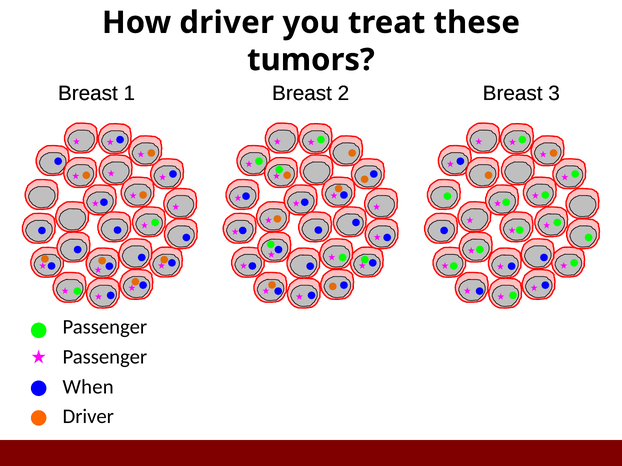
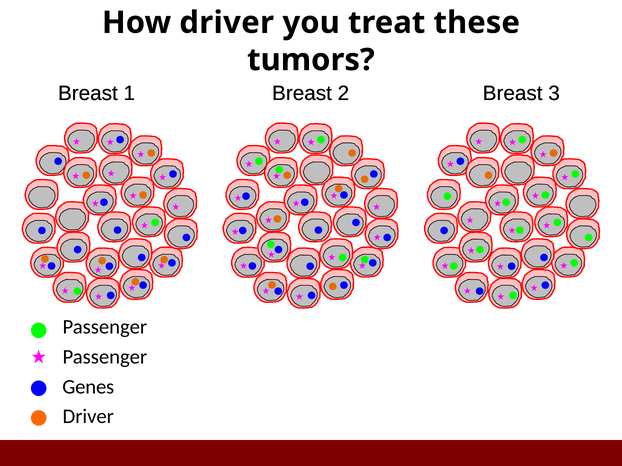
When: When -> Genes (88, 387)
